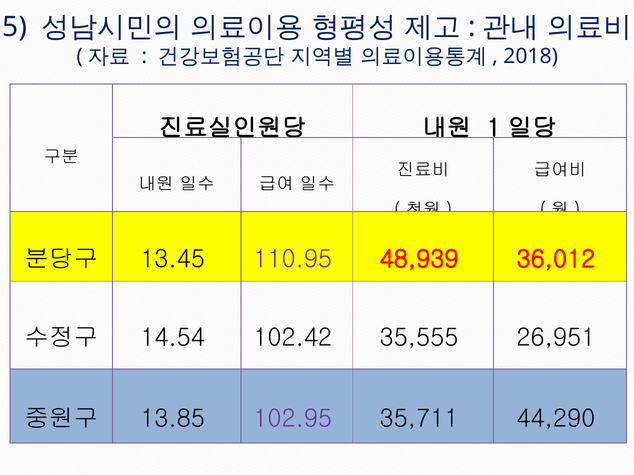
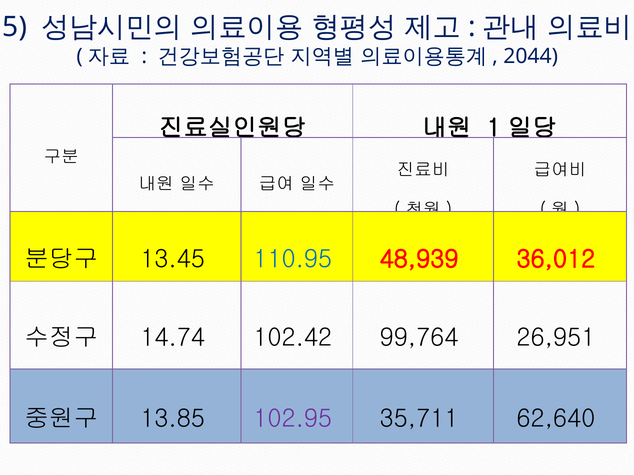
2018: 2018 -> 2044 (531, 56)
110.95 colour: purple -> blue (293, 259)
14.54: 14.54 -> 14.74 (173, 338)
35,555: 35,555 -> 99,764 (419, 338)
44,290: 44,290 -> 62,640 (556, 419)
